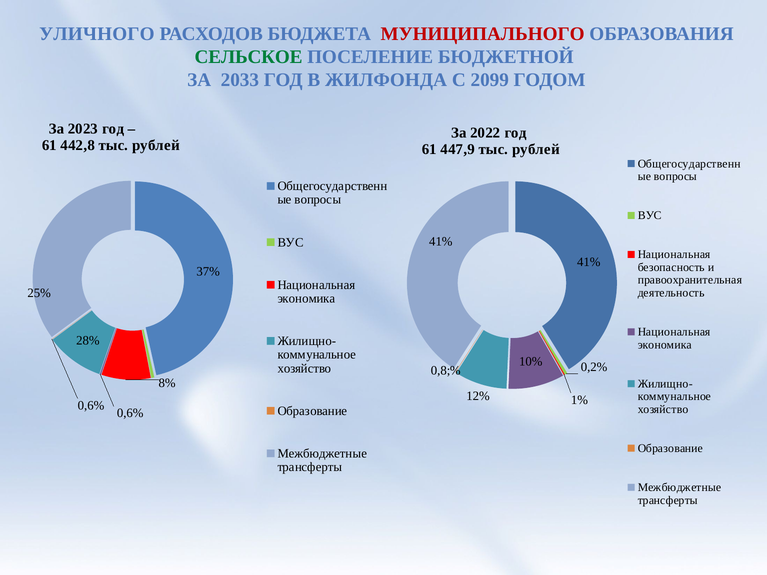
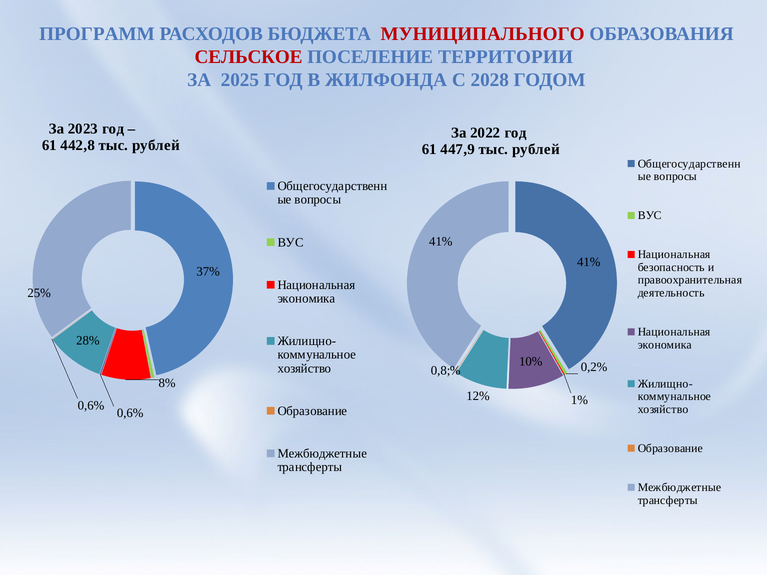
УЛИЧНОГО: УЛИЧНОГО -> ПРОГРАММ (97, 34)
СЕЛЬСКОЕ colour: green -> red (249, 57)
БЮДЖЕТНОЙ: БЮДЖЕТНОЙ -> ТЕРРИТОРИИ (506, 57)
2033: 2033 -> 2025 (240, 80)
2099: 2099 -> 2028 (490, 80)
